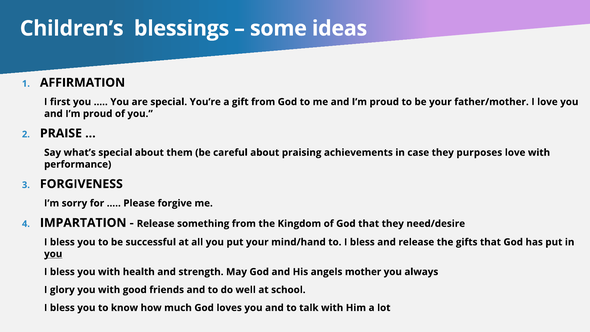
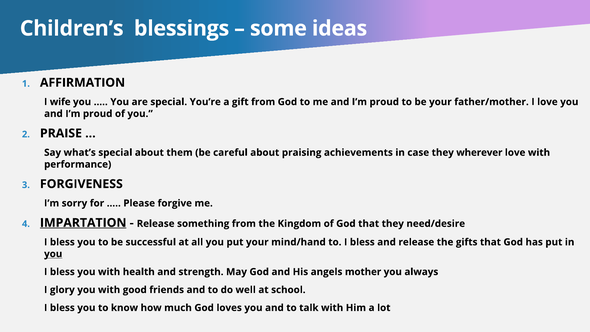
first: first -> wife (60, 102)
purposes: purposes -> wherever (479, 153)
IMPARTATION underline: none -> present (83, 223)
